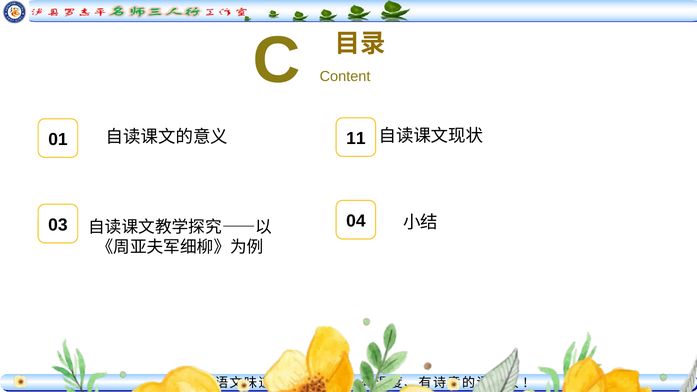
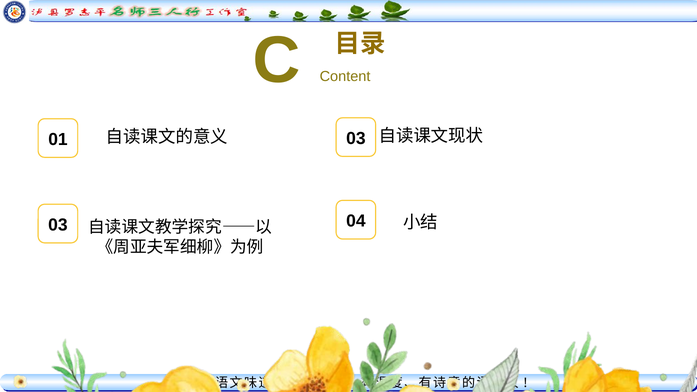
01 11: 11 -> 03 (356, 138)
